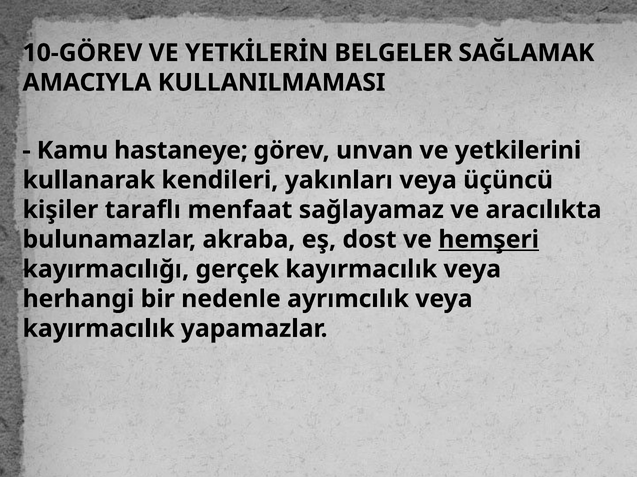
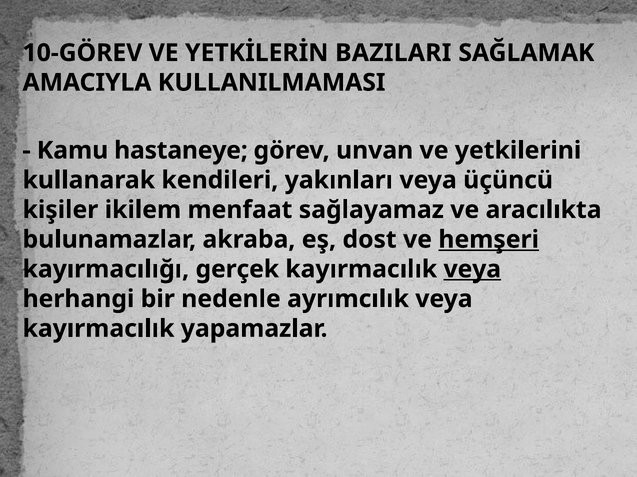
BELGELER: BELGELER -> BAZILARI (393, 53)
taraflı: taraflı -> ikilem (143, 210)
veya underline: none -> present (472, 270)
